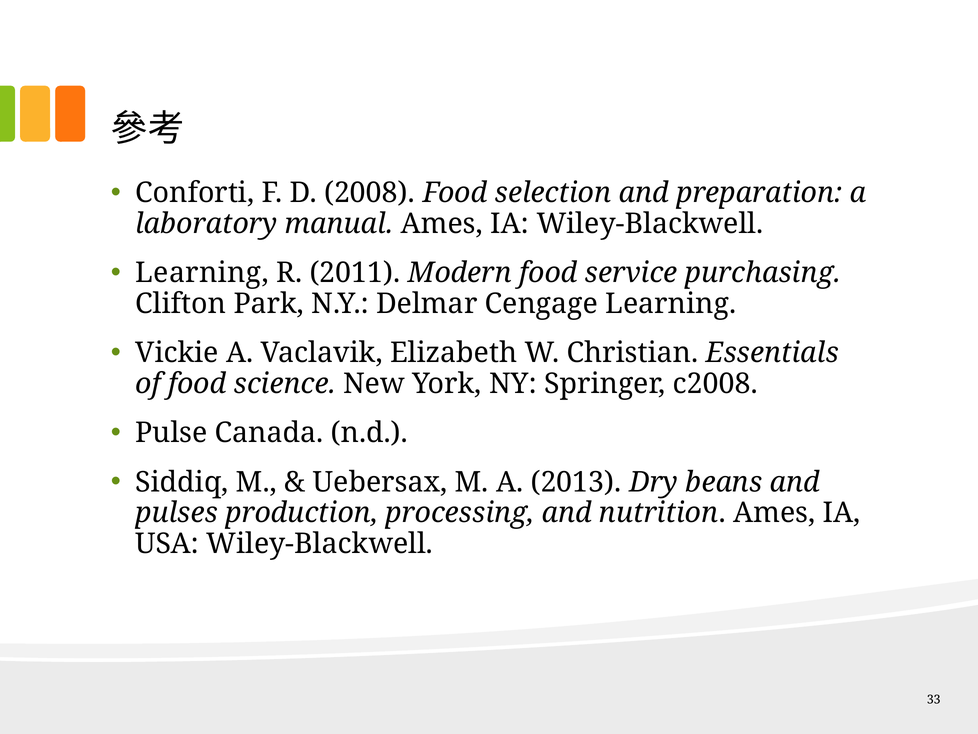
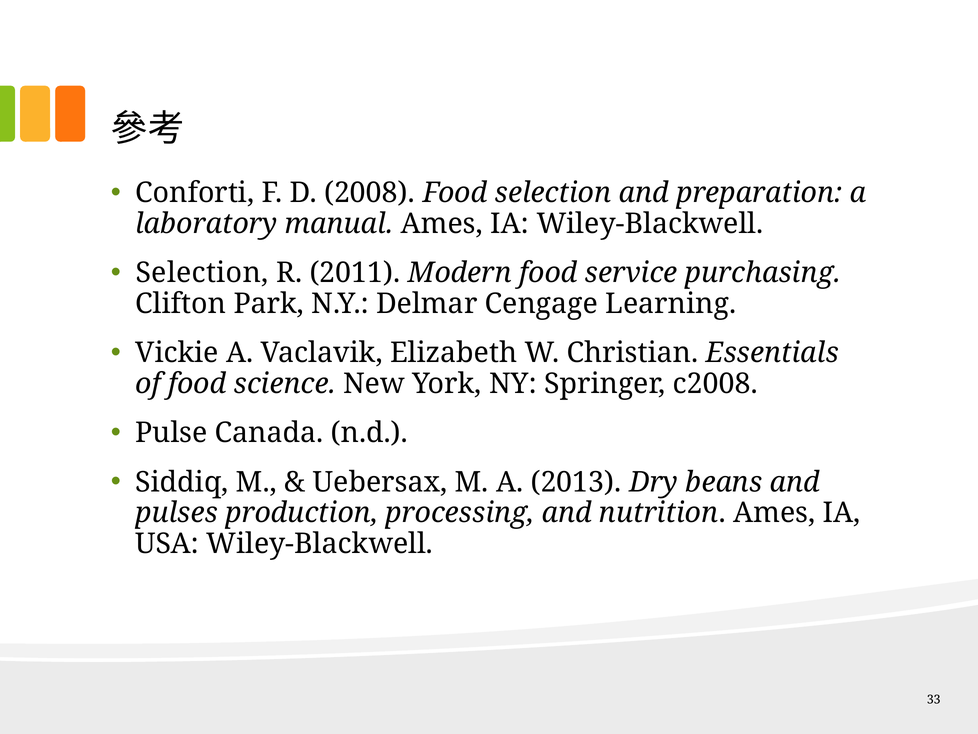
Learning: Learning -> Selection (202, 273)
